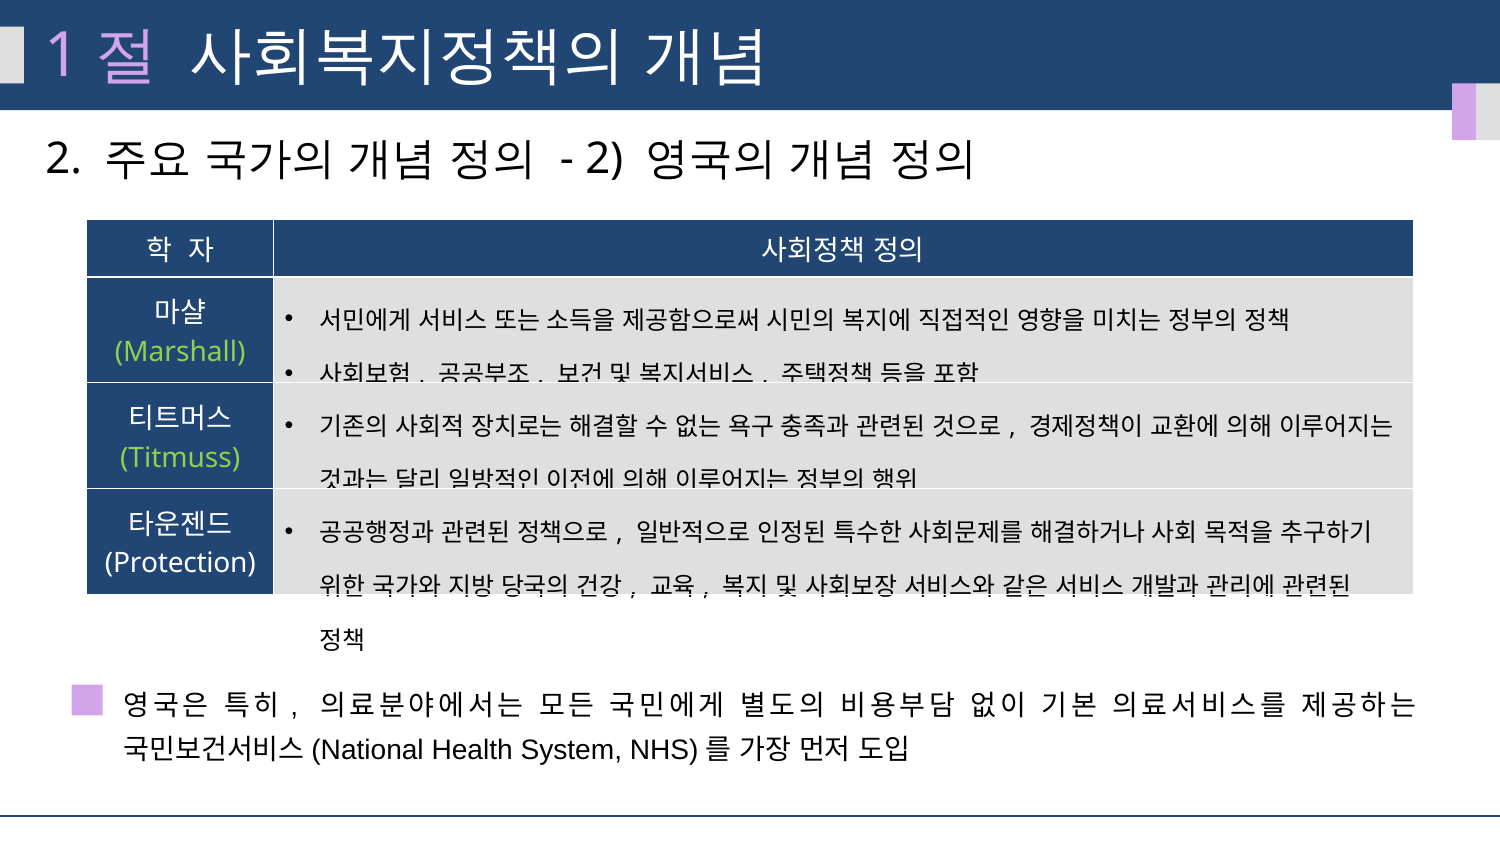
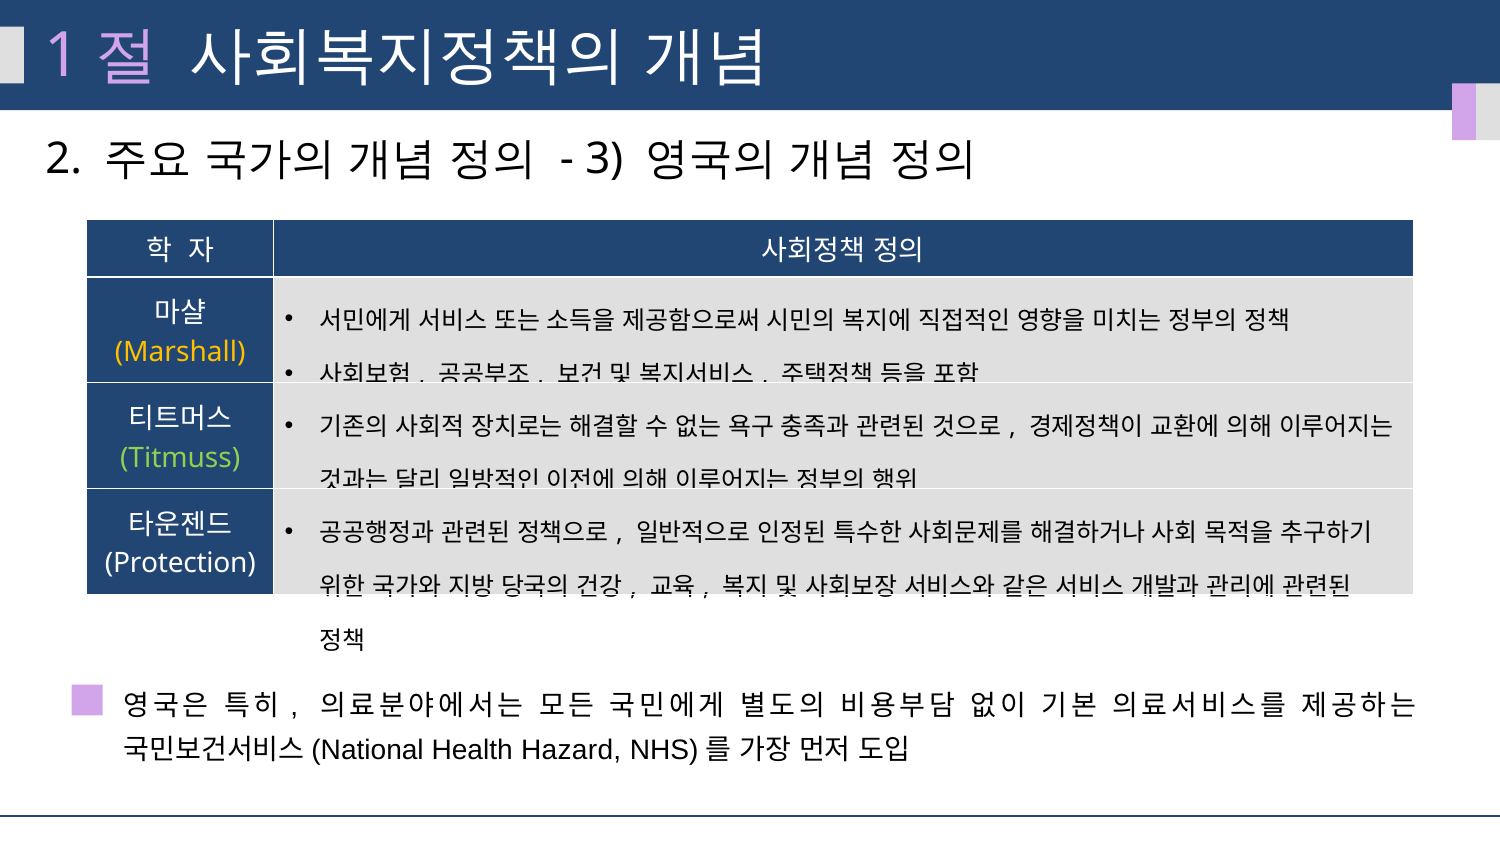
2: 2 -> 3 (604, 159)
Marshall colour: light green -> yellow (180, 352)
System: System -> Hazard (571, 750)
